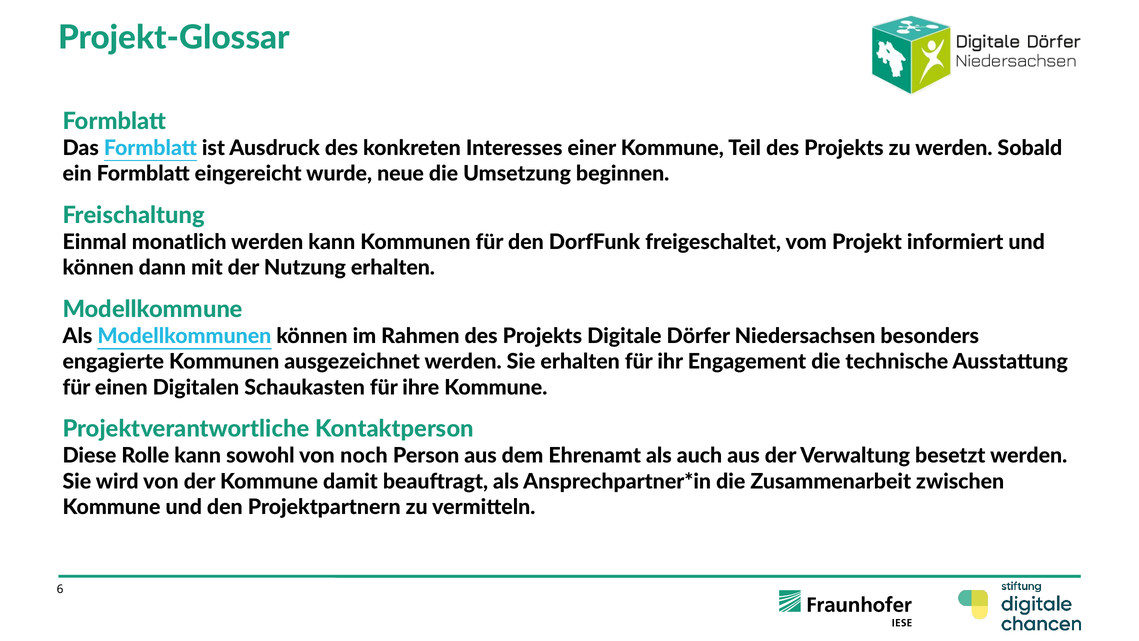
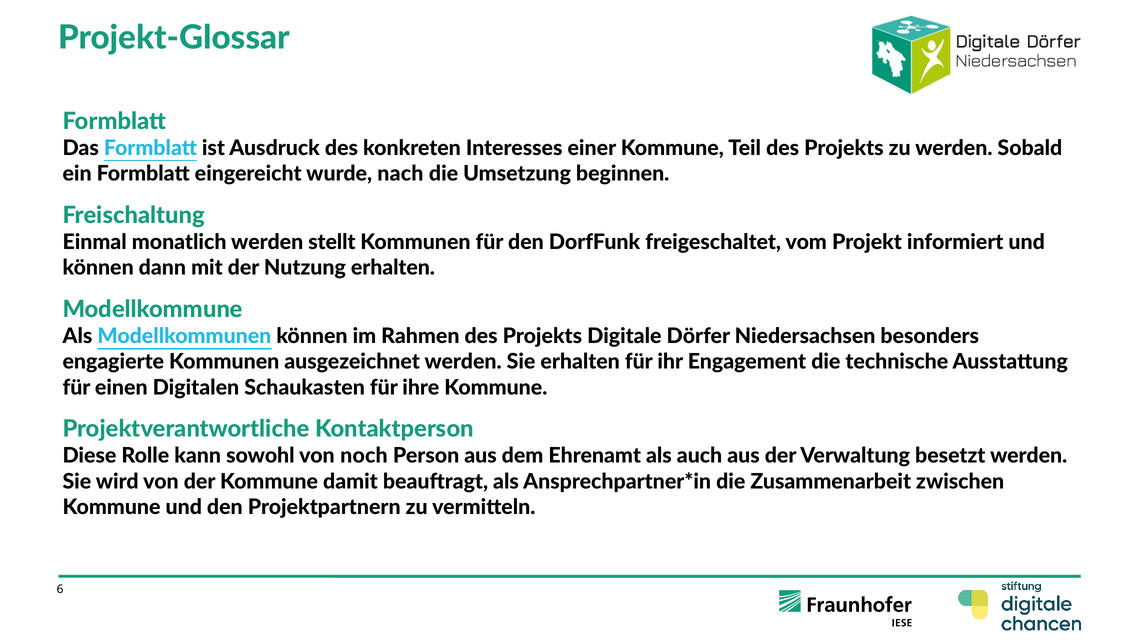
neue: neue -> nach (400, 174)
werden kann: kann -> stellt (332, 242)
